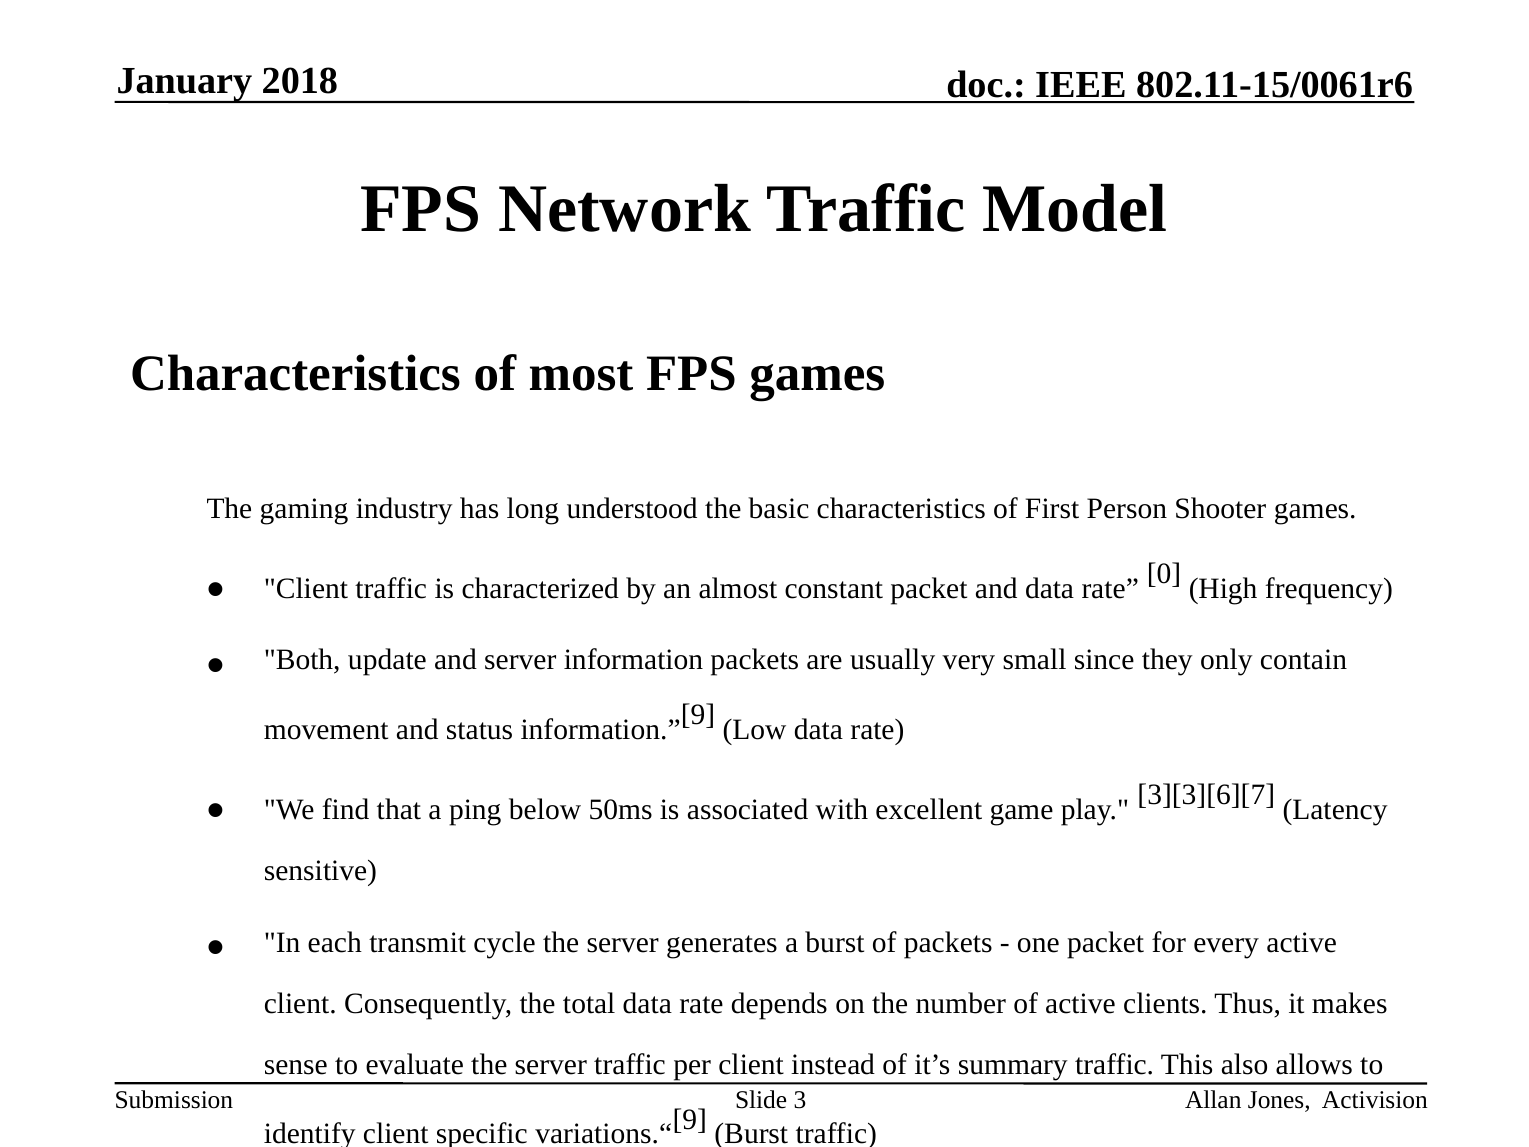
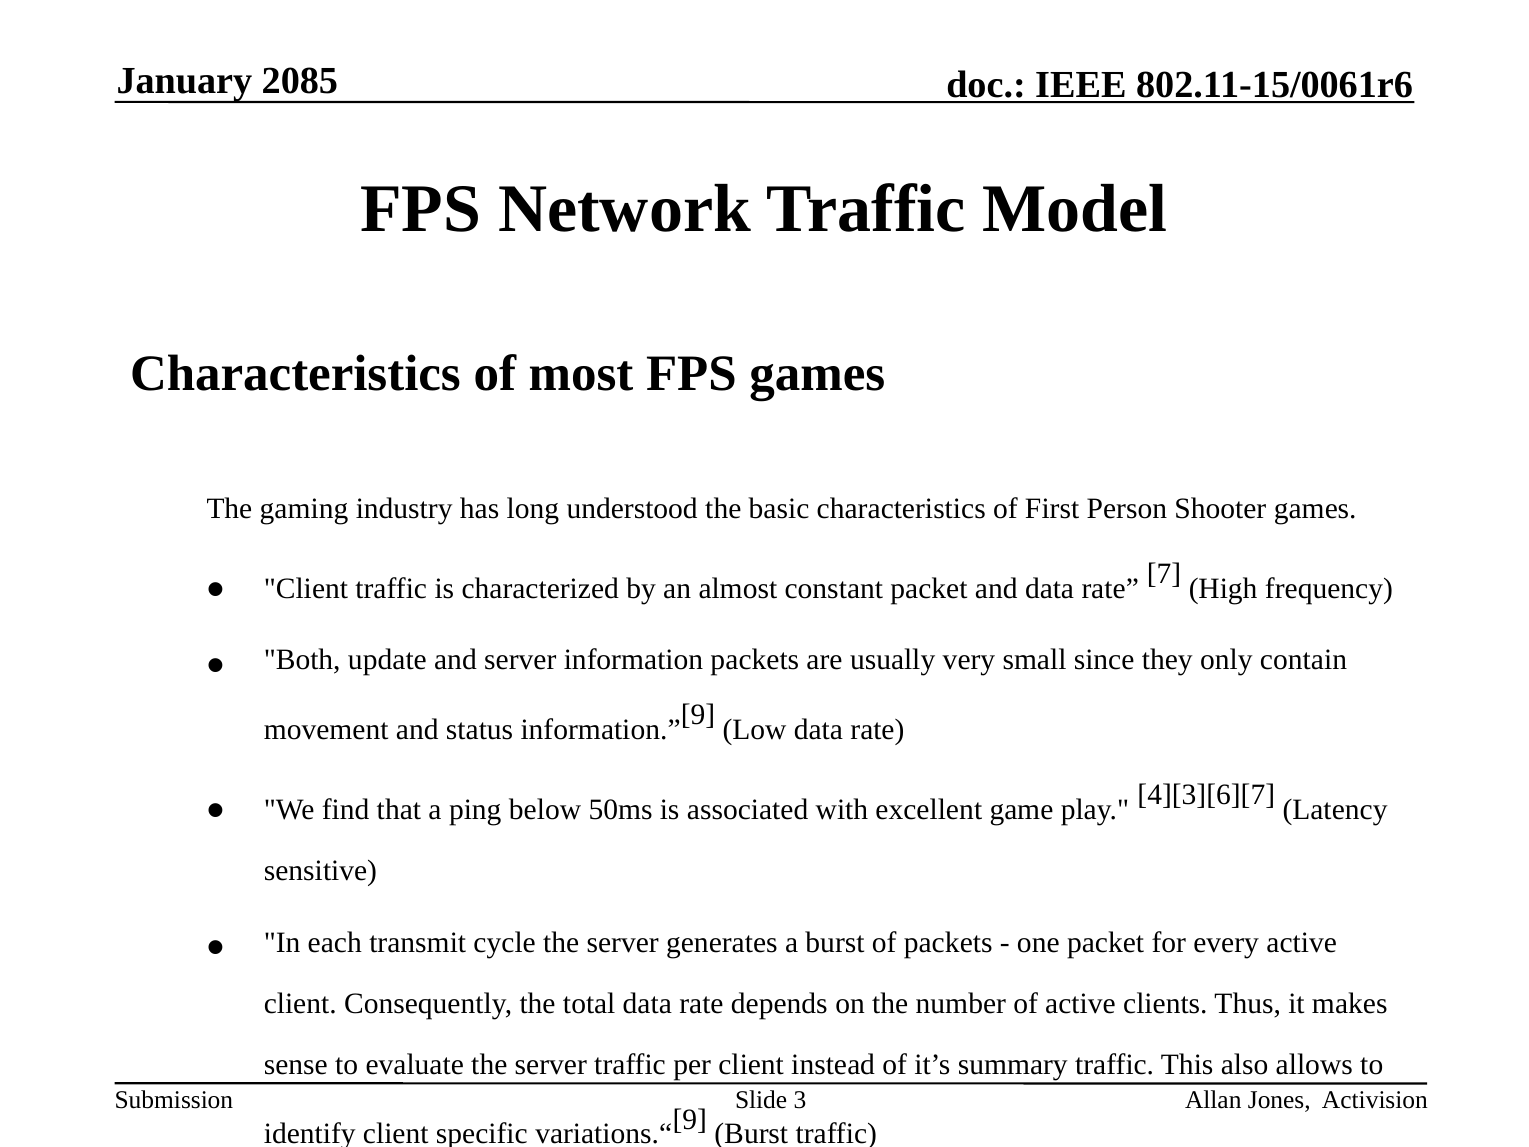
2018: 2018 -> 2085 (300, 81)
0: 0 -> 7 (1164, 574)
3][3][6][7: 3][3][6][7 -> 4][3][6][7 (1206, 795)
